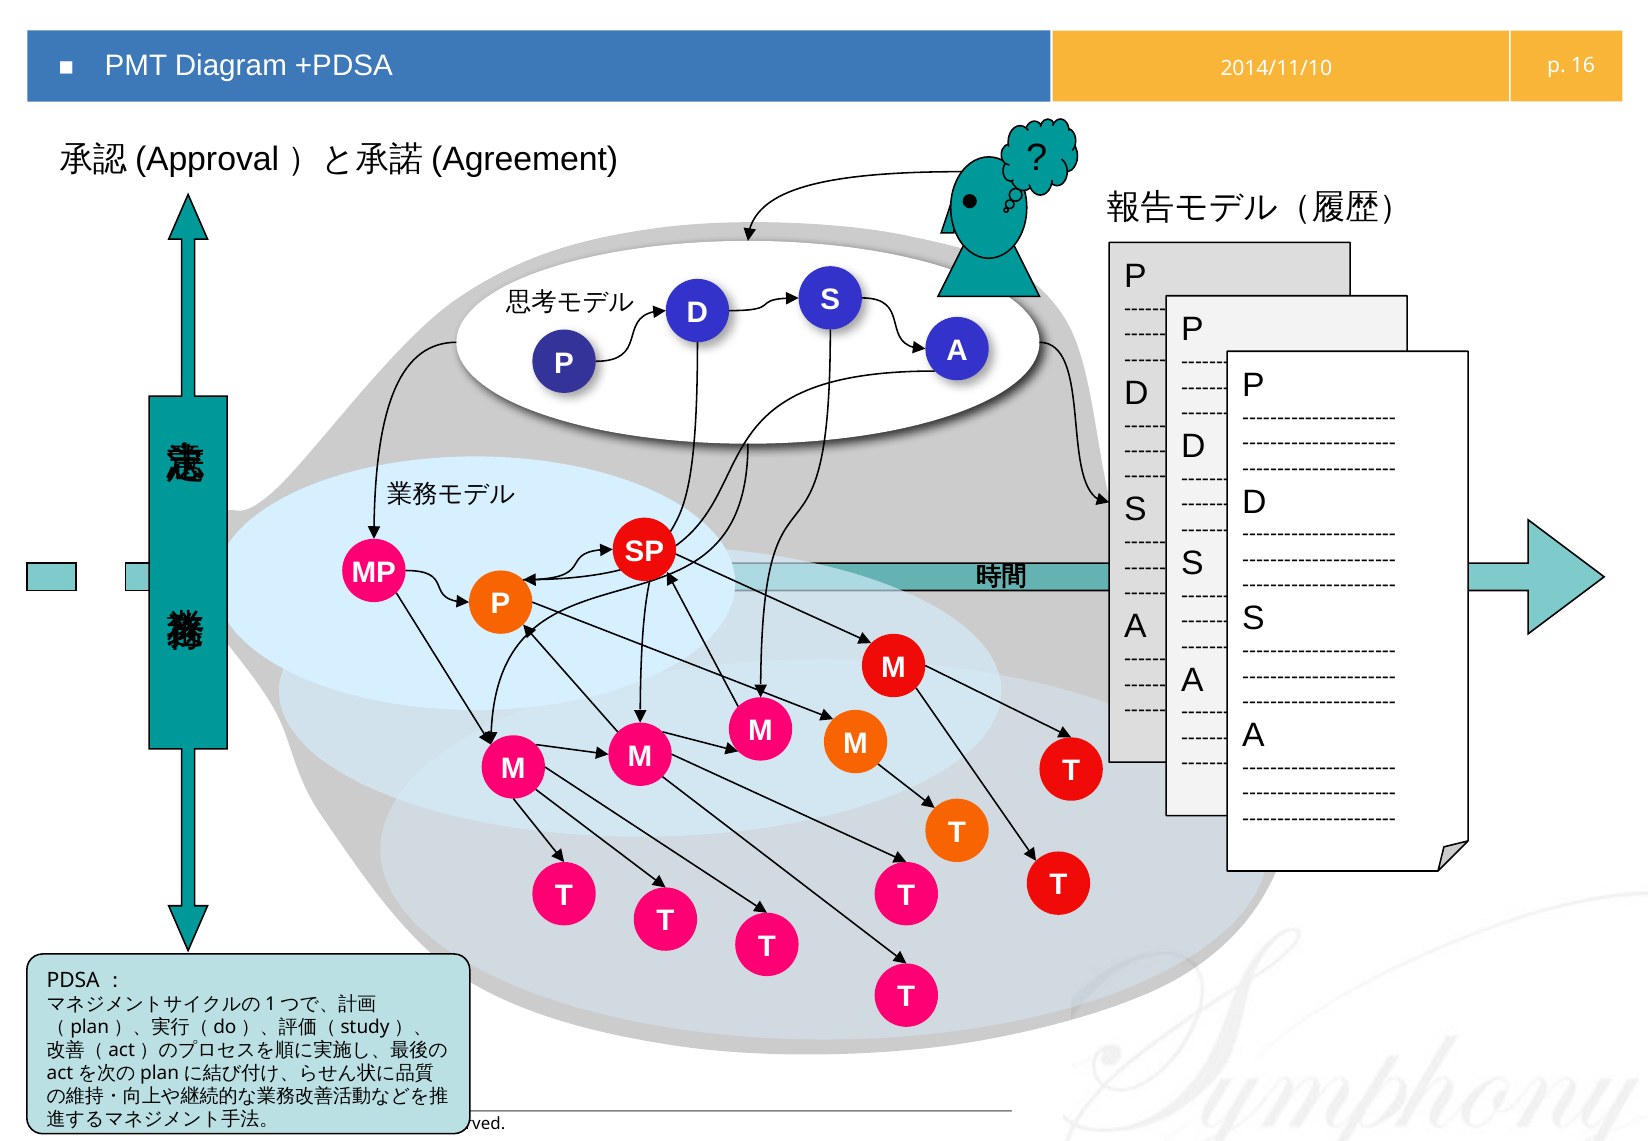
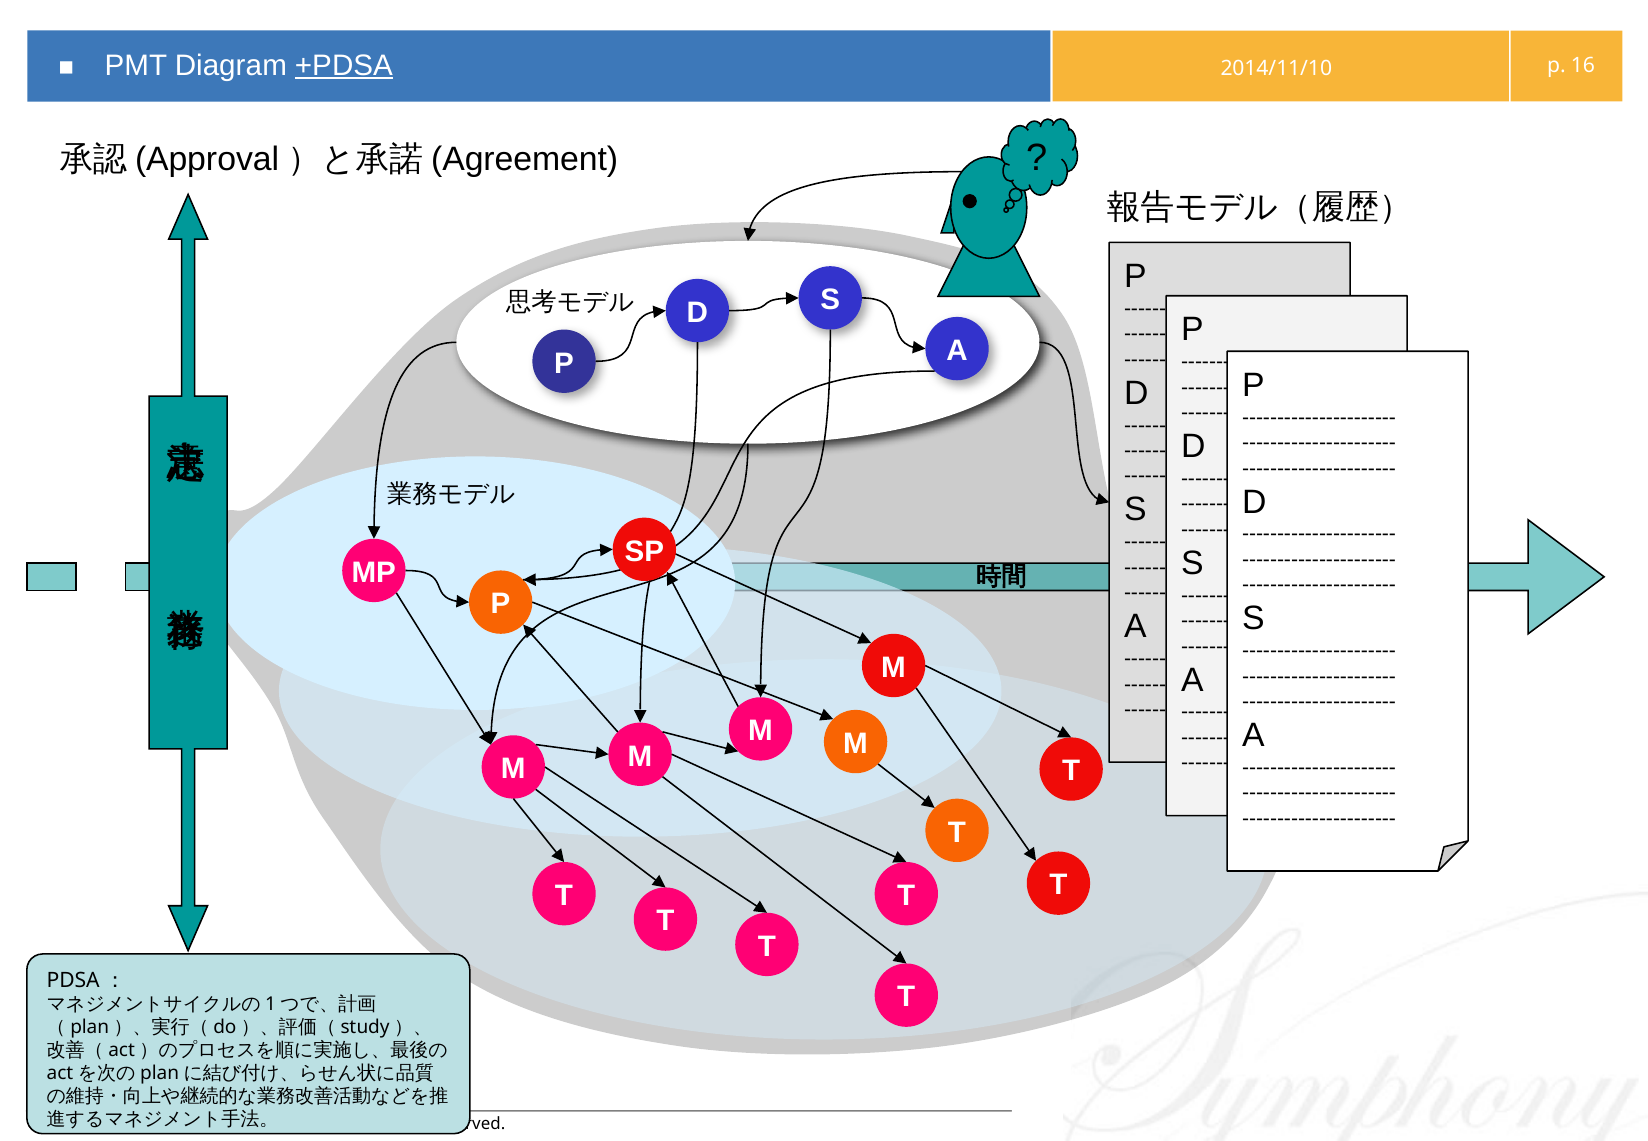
+PDSA underline: none -> present (344, 66)
